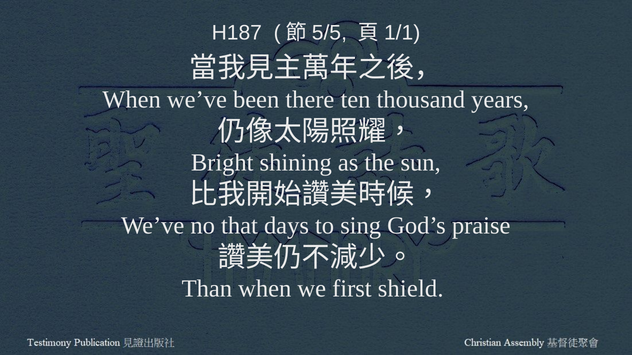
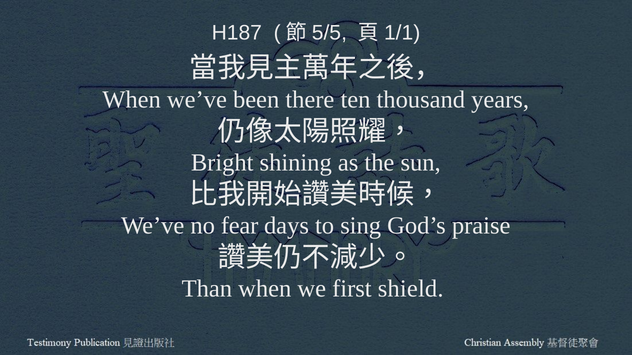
that: that -> fear (240, 226)
